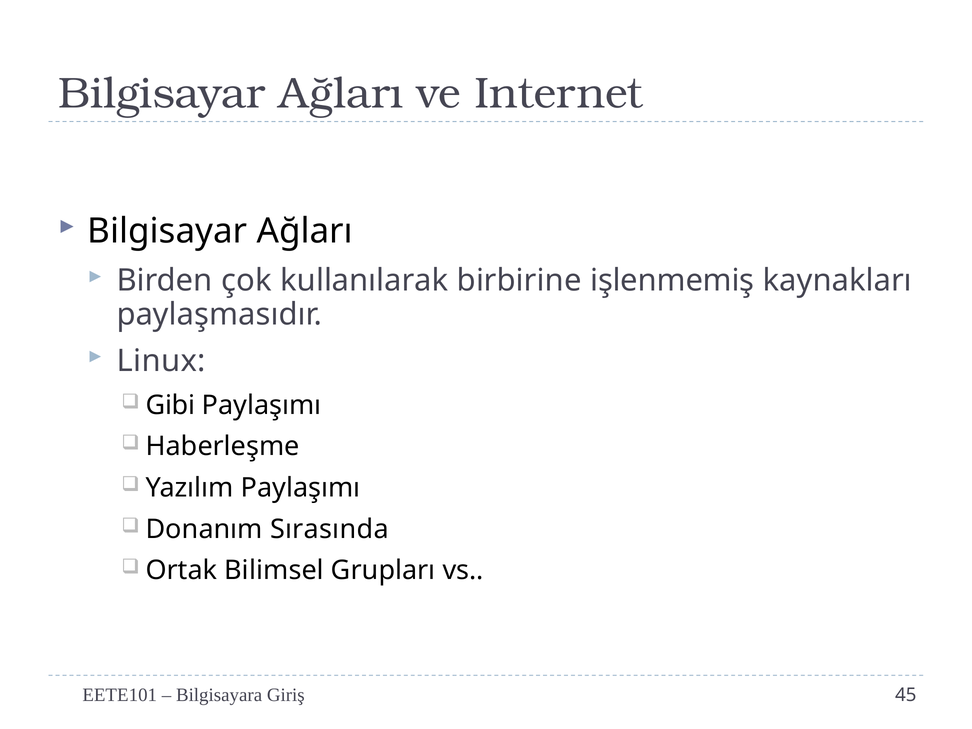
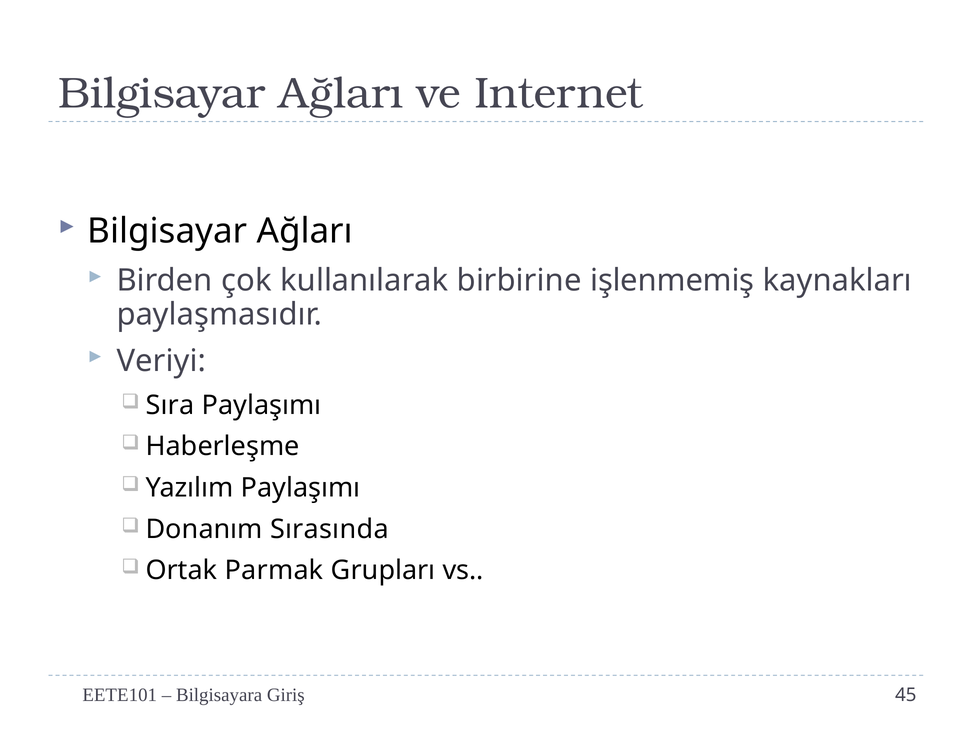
Linux: Linux -> Veriyi (161, 361)
Gibi: Gibi -> Sıra (170, 405)
Bilimsel: Bilimsel -> Parmak (274, 571)
